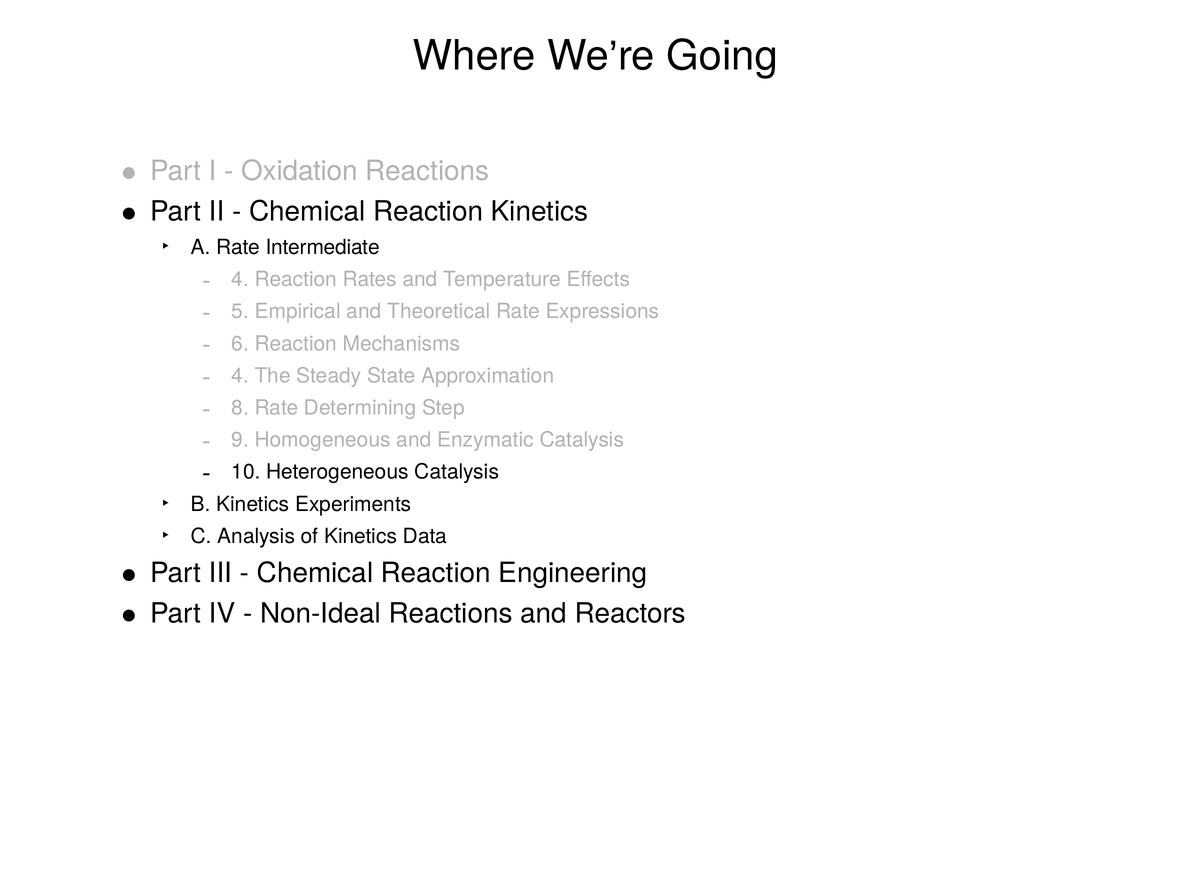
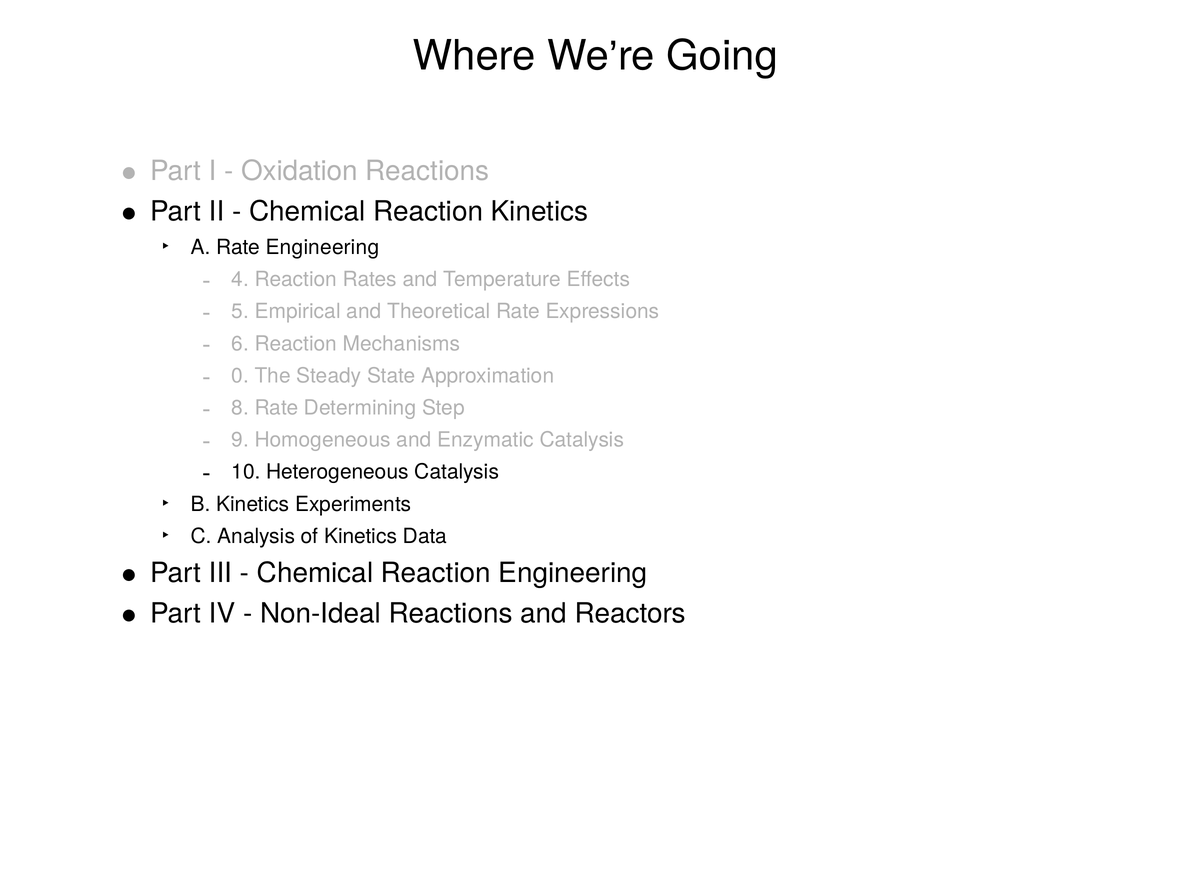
Rate Intermediate: Intermediate -> Engineering (323, 247)
4: 4 -> 0 (240, 376)
